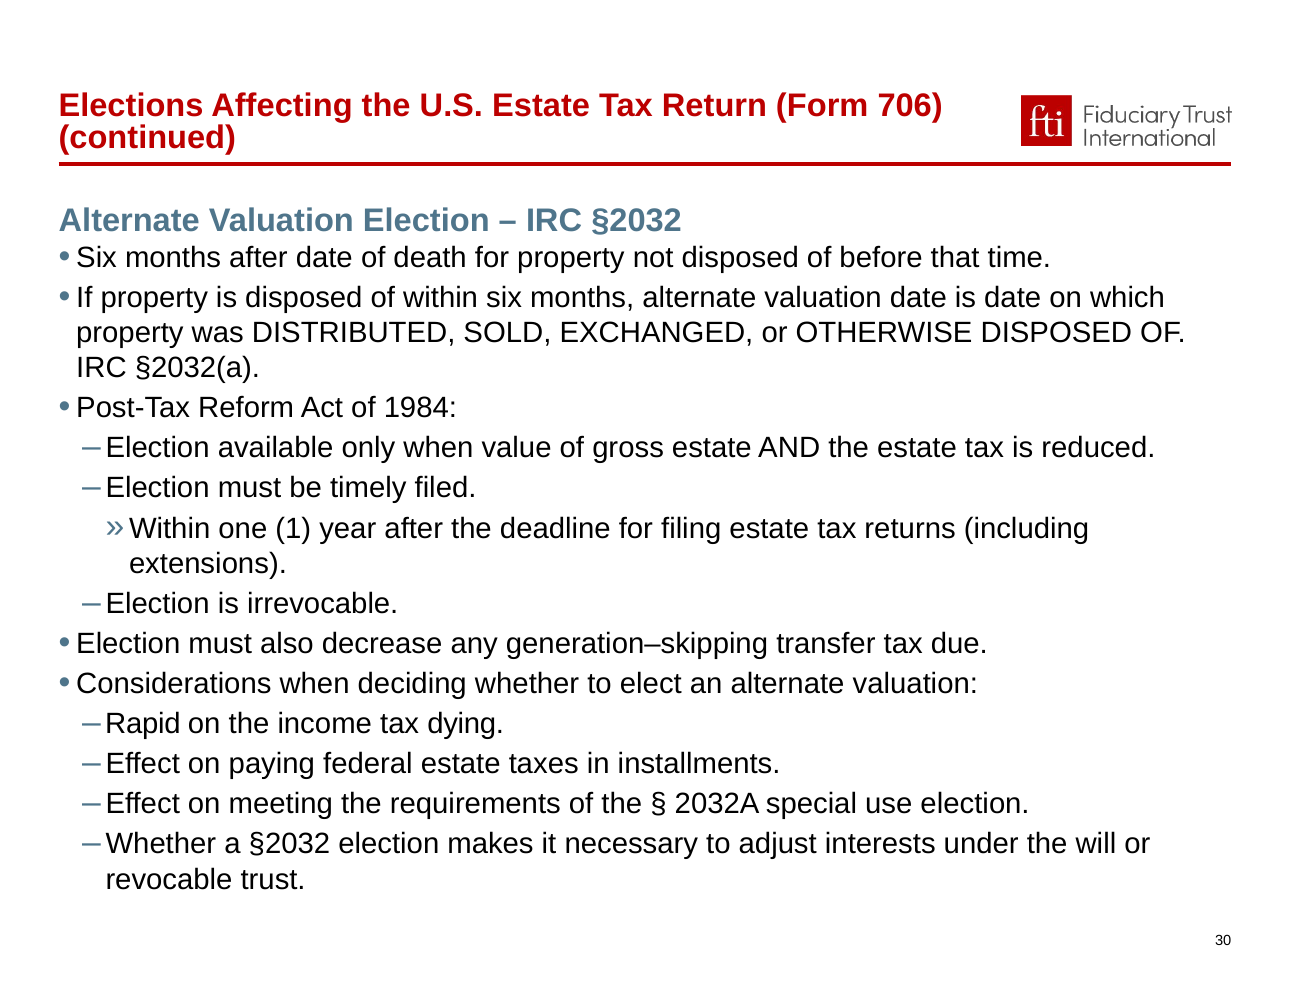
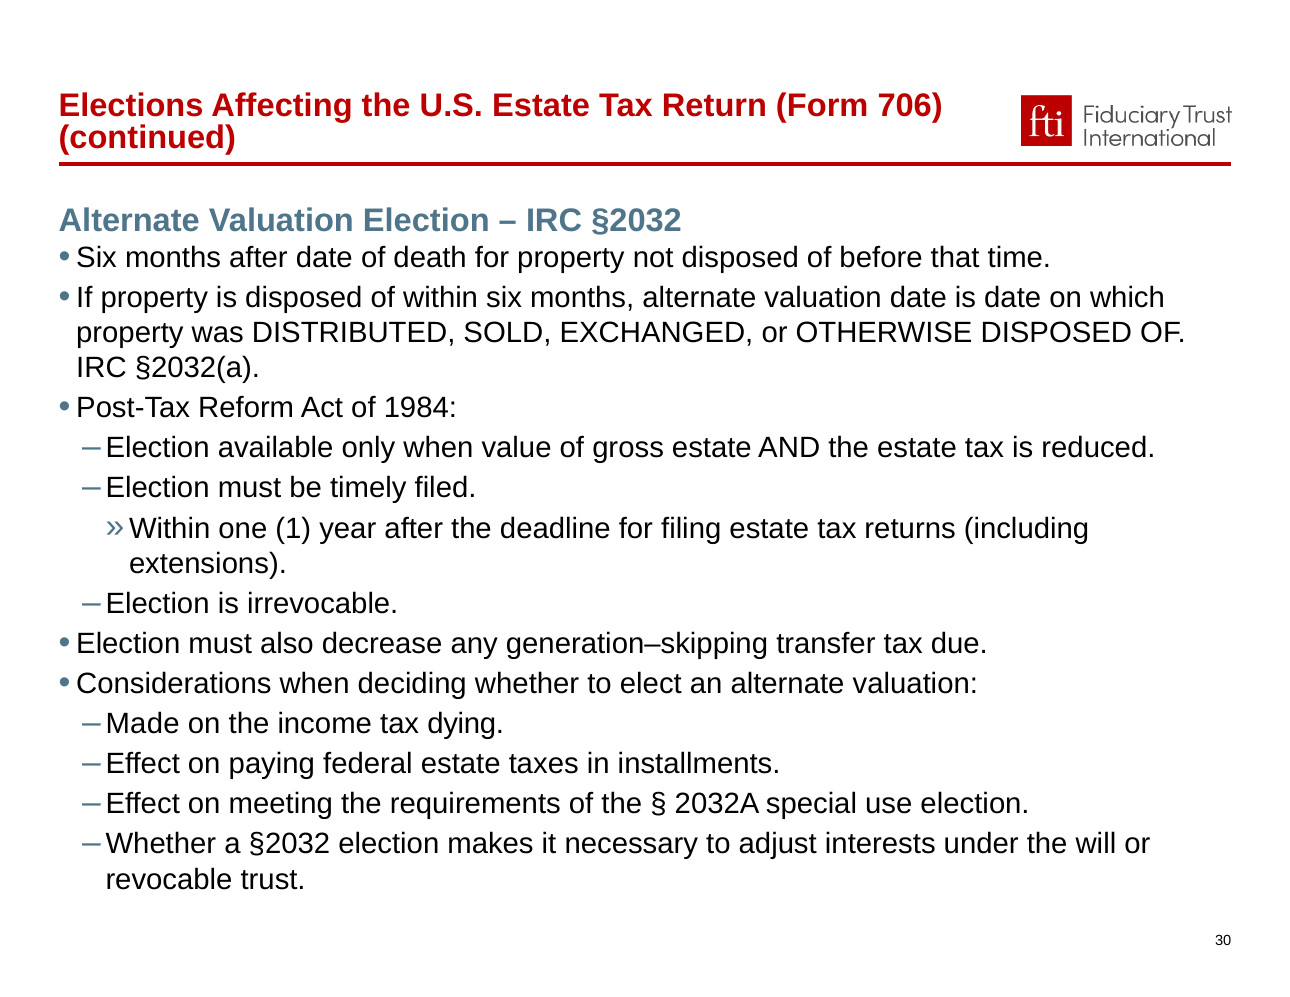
Rapid: Rapid -> Made (143, 724)
